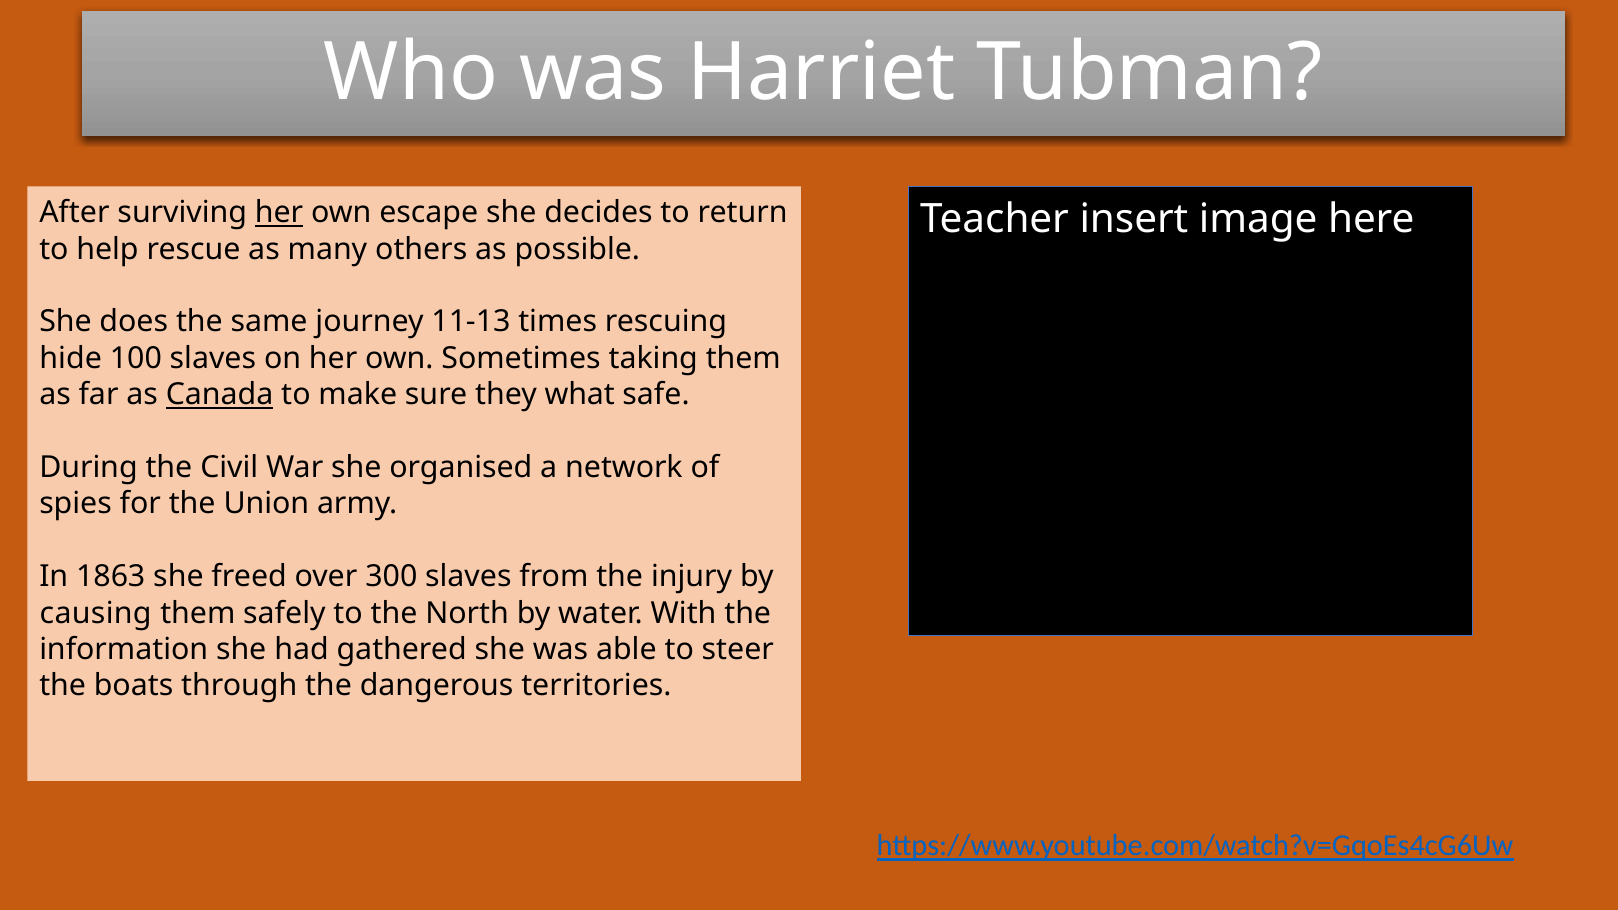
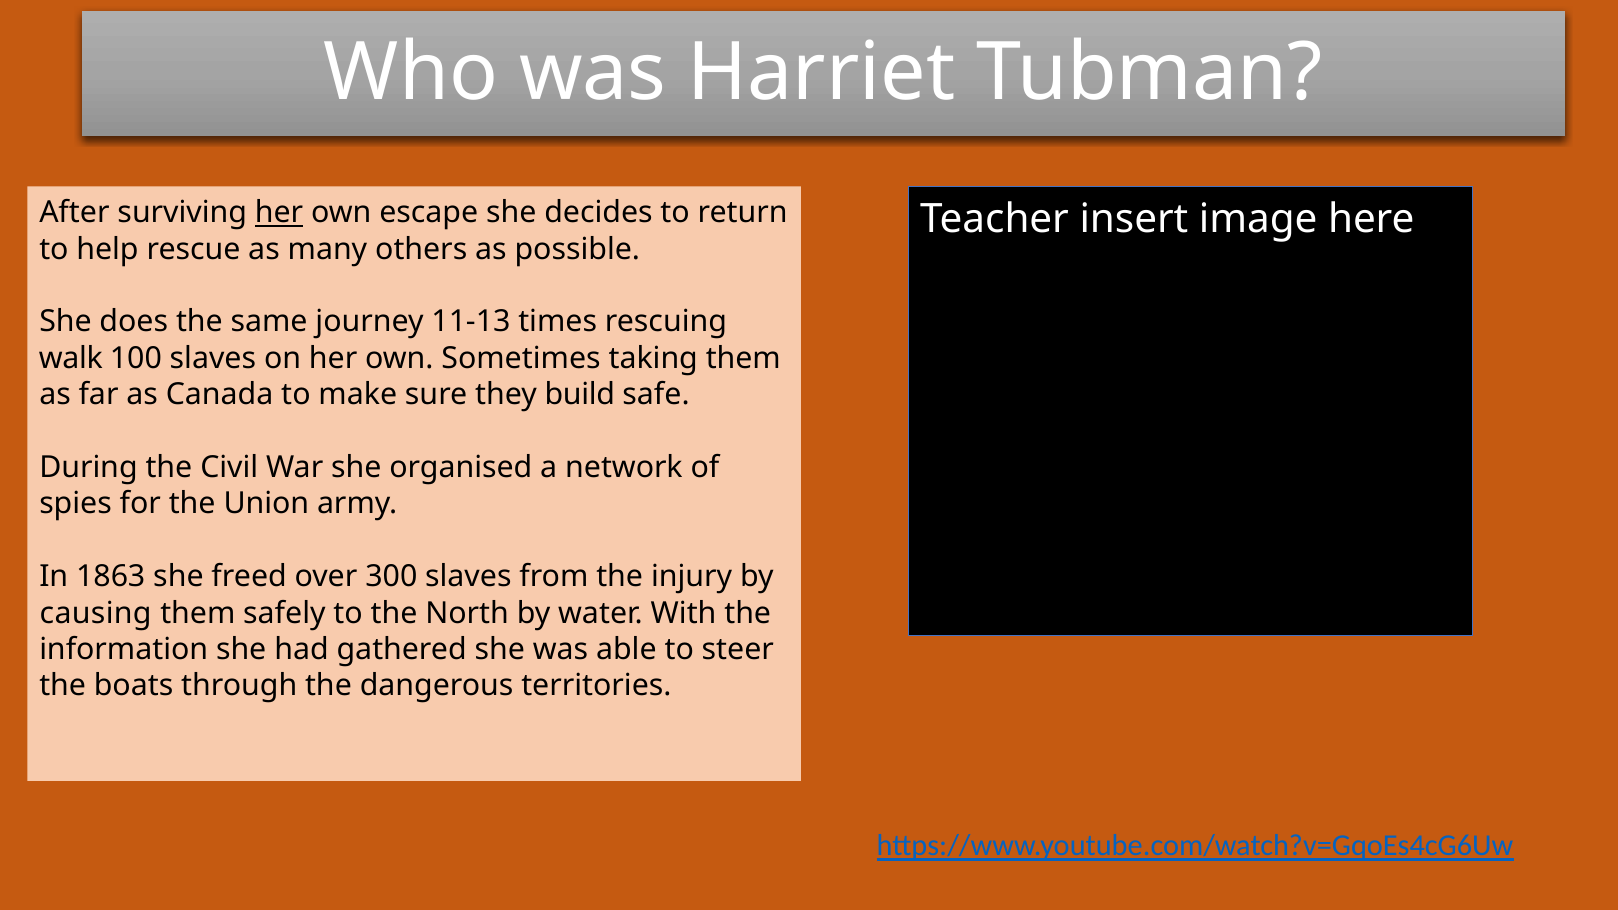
hide: hide -> walk (71, 358)
Canada underline: present -> none (220, 395)
what: what -> build (580, 395)
